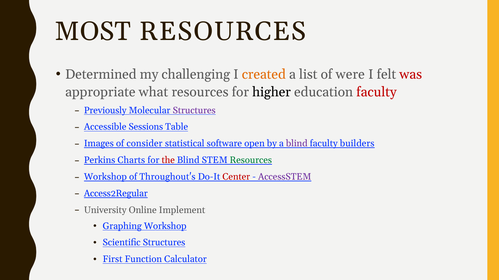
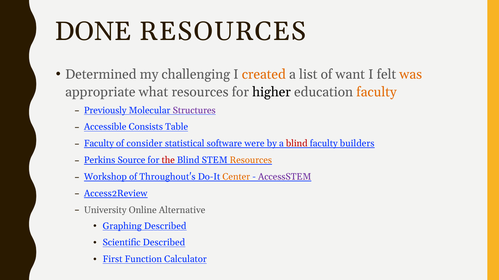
MOST: MOST -> DONE (93, 32)
were: were -> want (350, 74)
was colour: red -> orange (411, 74)
faculty colour: red -> orange (376, 92)
Sessions: Sessions -> Consists (146, 127)
Images: Images -> Faculty (99, 144)
open: open -> were (254, 144)
blind colour: purple -> red (297, 144)
Charts: Charts -> Source (131, 161)
Resources colour: green -> orange (251, 161)
Center colour: red -> orange (236, 177)
Access2Regular: Access2Regular -> Access2Review (116, 194)
Implement: Implement -> Alternative (182, 210)
Graphing Workshop: Workshop -> Described (165, 227)
Scientific Structures: Structures -> Described (164, 243)
